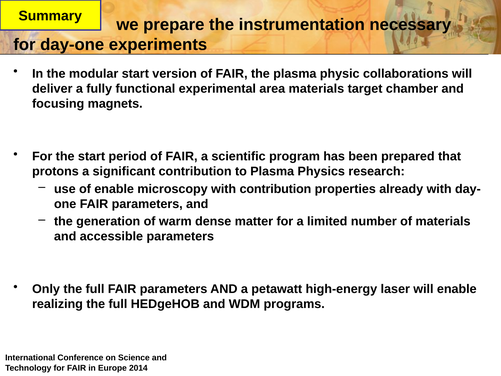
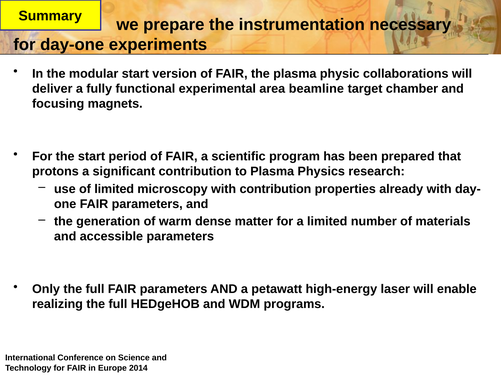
area materials: materials -> beamline (316, 89)
of enable: enable -> limited (114, 189)
